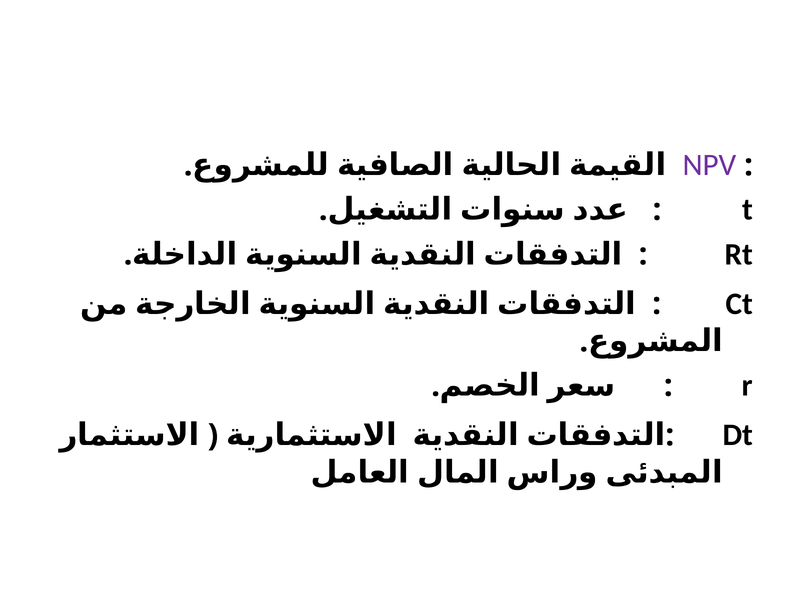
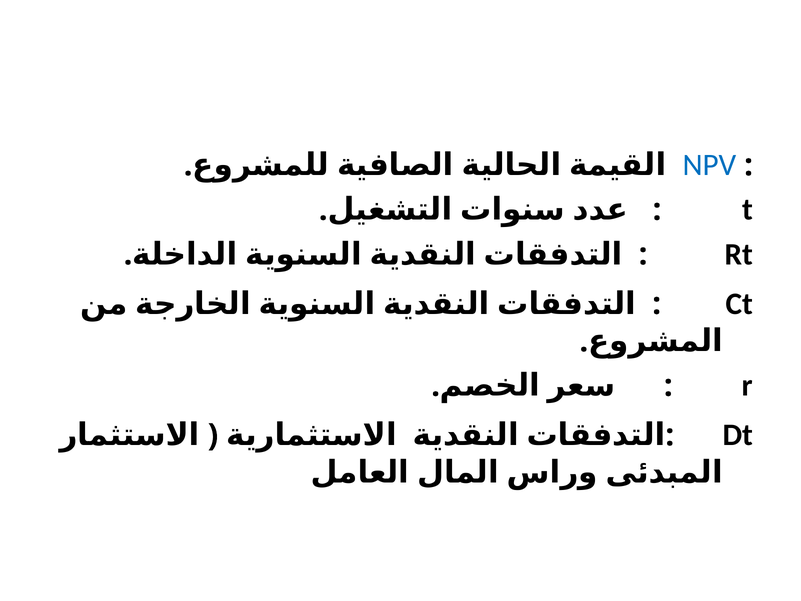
NPV colour: purple -> blue (709, 165)
